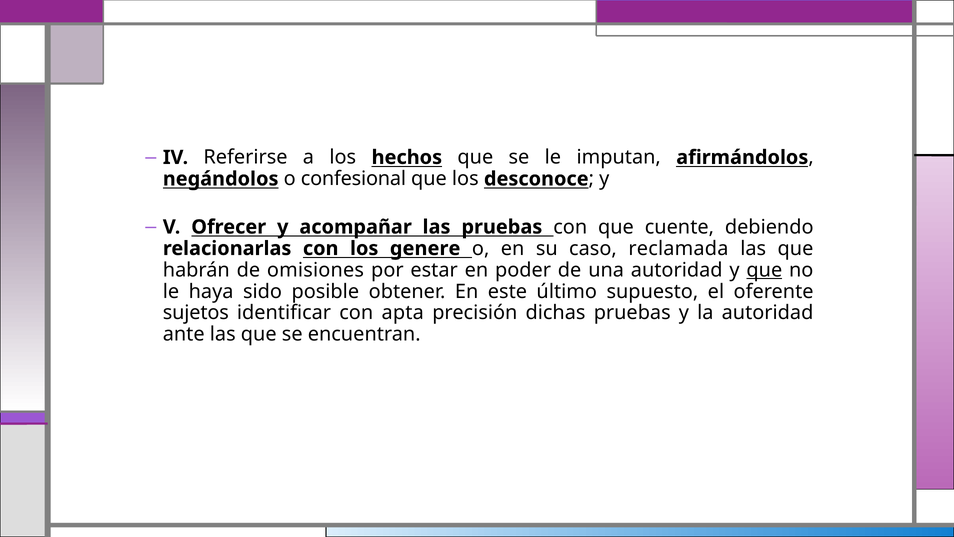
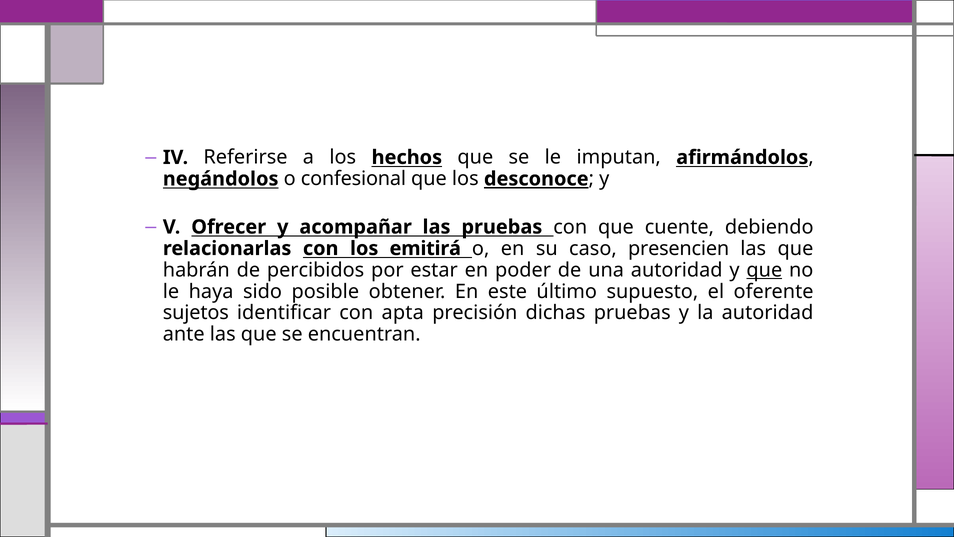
desconoce underline: none -> present (536, 179)
genere: genere -> emitirá (425, 248)
reclamada: reclamada -> presencien (679, 248)
omisiones: omisiones -> percibidos (316, 270)
